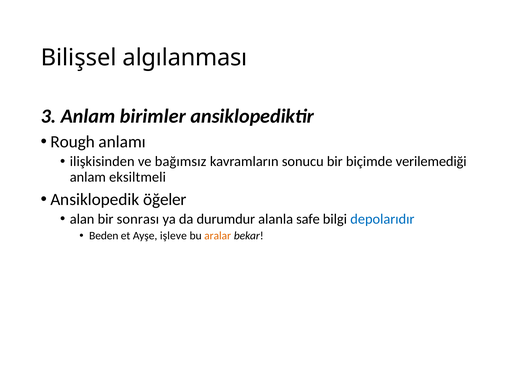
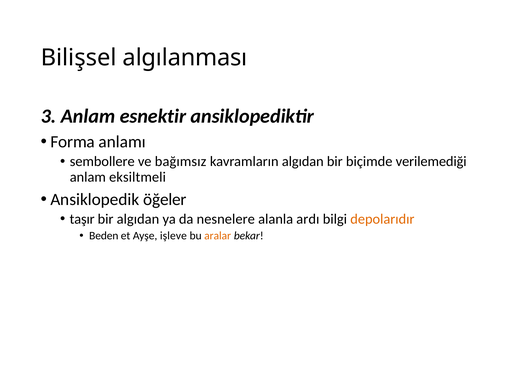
birimler: birimler -> esnektir (153, 117)
Rough: Rough -> Forma (73, 142)
ilişkisinden: ilişkisinden -> sembollere (102, 162)
kavramların sonucu: sonucu -> algıdan (303, 162)
alan: alan -> taşır (82, 220)
bir sonrası: sonrası -> algıdan (138, 220)
durumdur: durumdur -> nesnelere (226, 220)
safe: safe -> ardı (308, 220)
depolarıdır colour: blue -> orange (382, 220)
